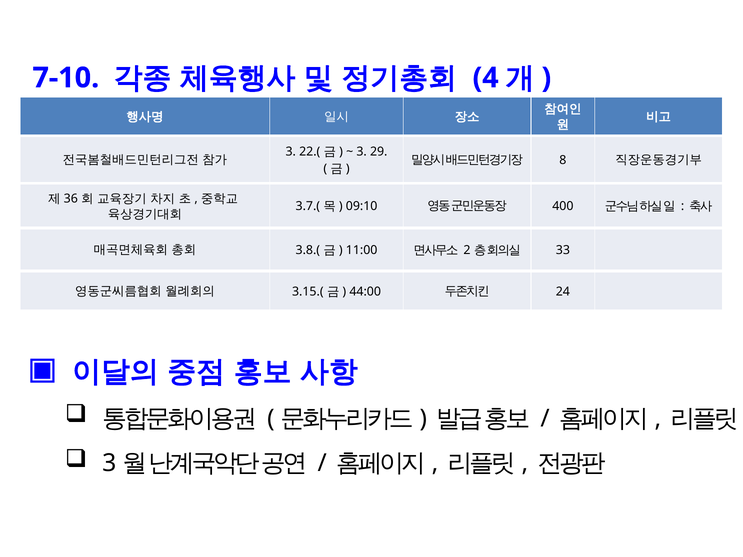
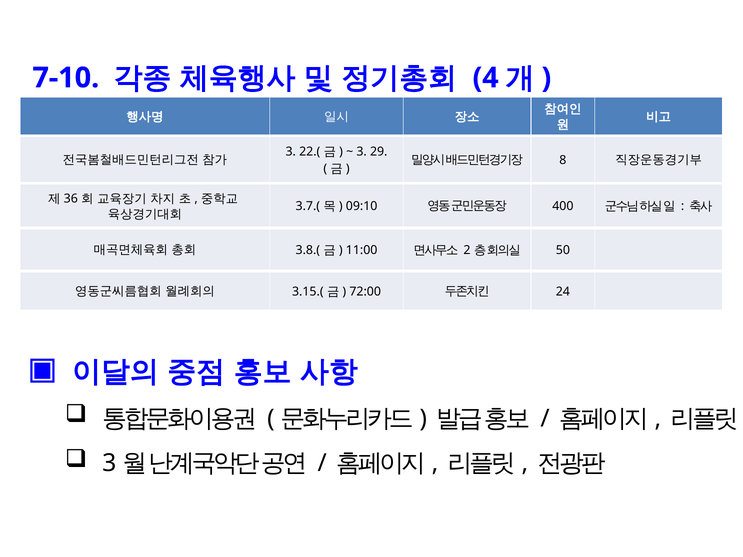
33: 33 -> 50 (563, 250)
44:00: 44:00 -> 72:00 (365, 292)
